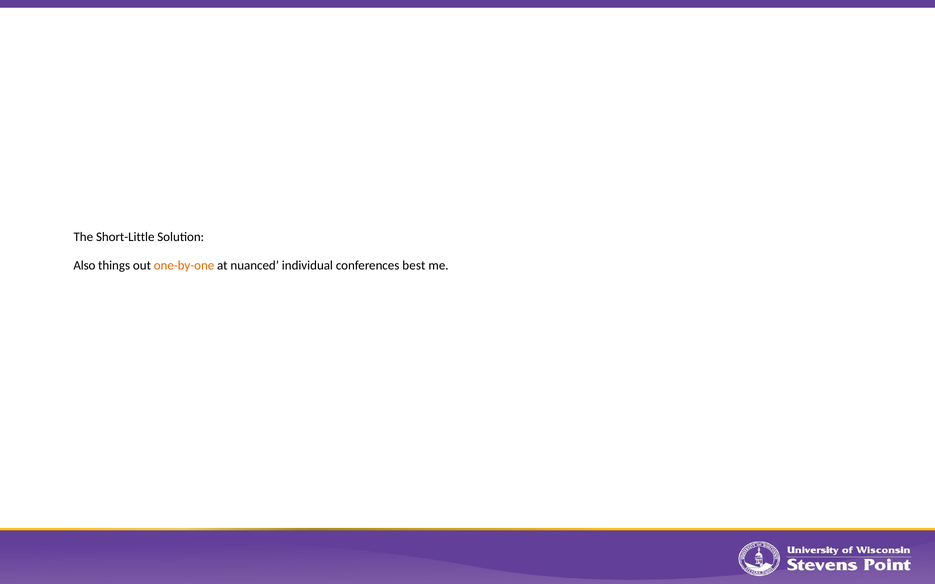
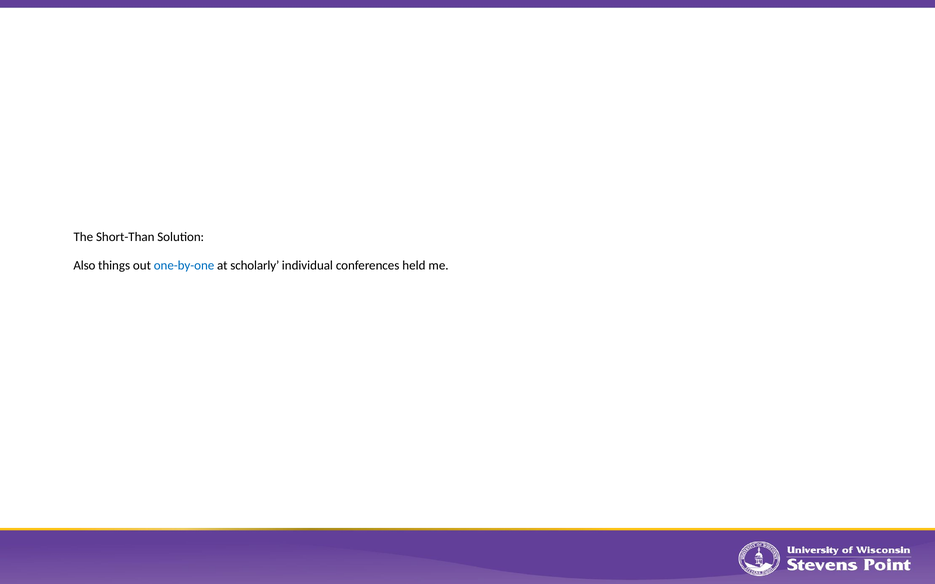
Short-Little: Short-Little -> Short-Than (125, 237)
one-by-one colour: orange -> blue (184, 265)
nuanced: nuanced -> scholarly (255, 265)
best: best -> held (414, 265)
